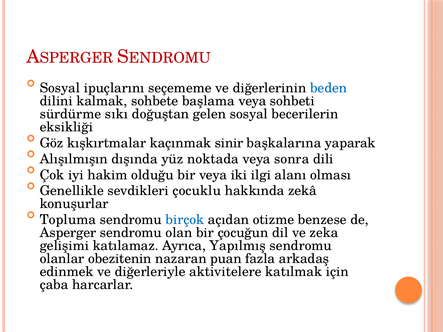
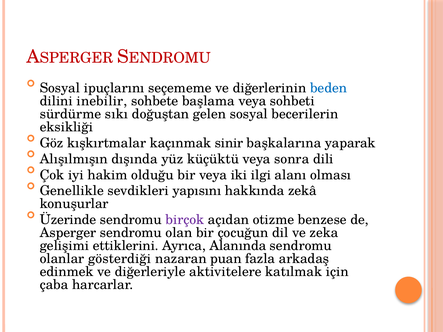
kalmak: kalmak -> inebilir (102, 101)
noktada: noktada -> küçüktü (213, 159)
çocuklu: çocuklu -> yapısını (197, 191)
Topluma: Topluma -> Üzerinde (68, 220)
birçok colour: blue -> purple (185, 220)
katılamaz: katılamaz -> ettiklerini (126, 246)
Yapılmış: Yapılmış -> Alanında (238, 246)
obezitenin: obezitenin -> gösterdiği (120, 259)
